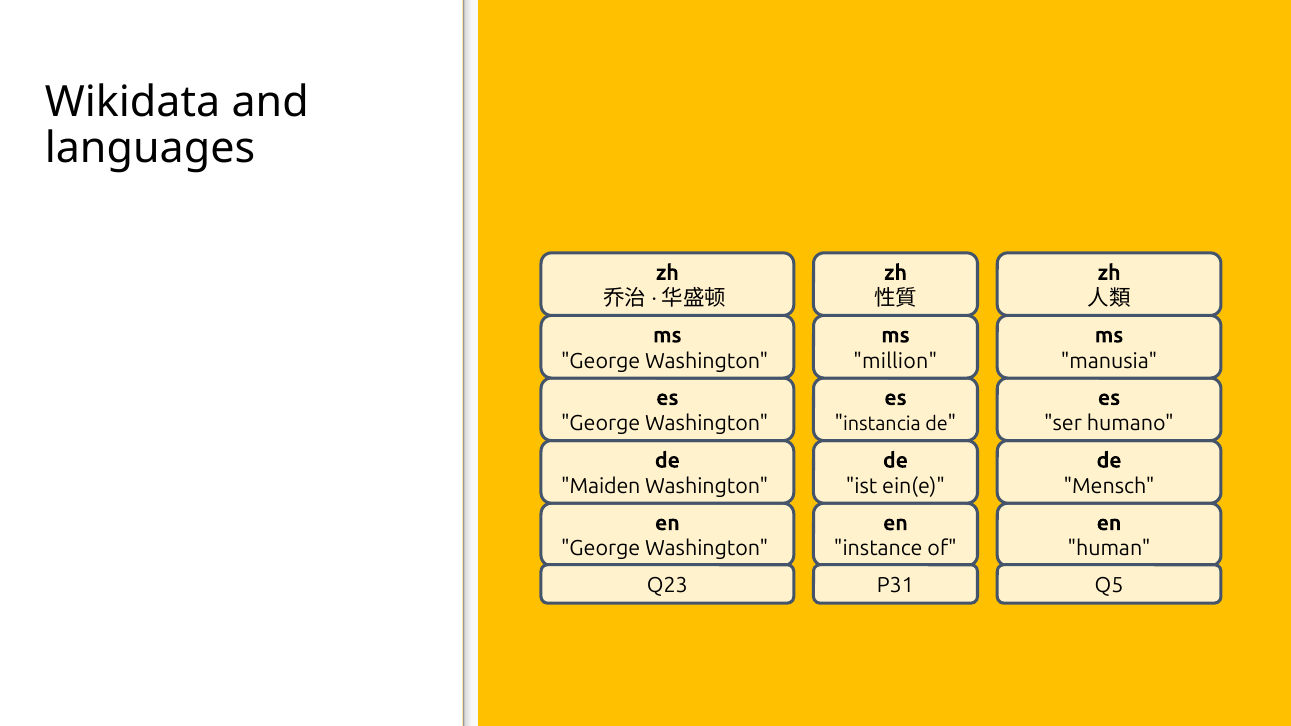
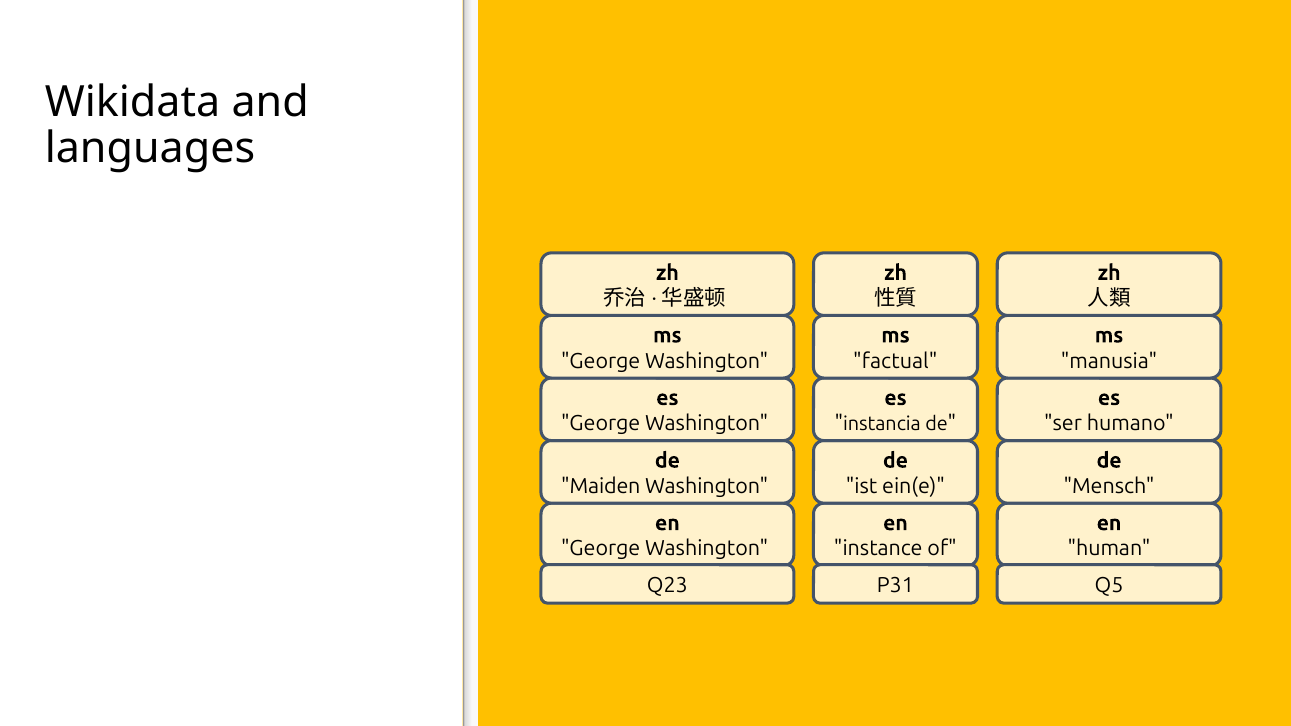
million: million -> factual (895, 361)
